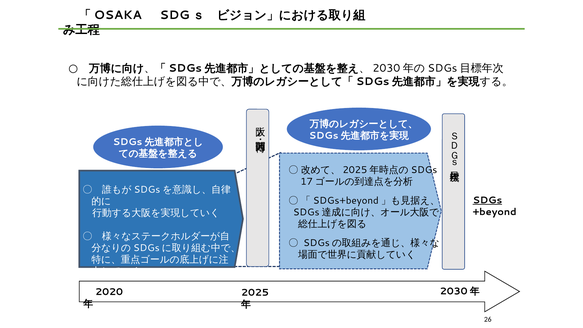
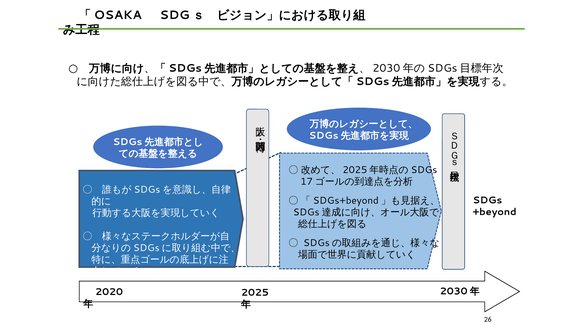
SDGs underline: present -> none (487, 200)
